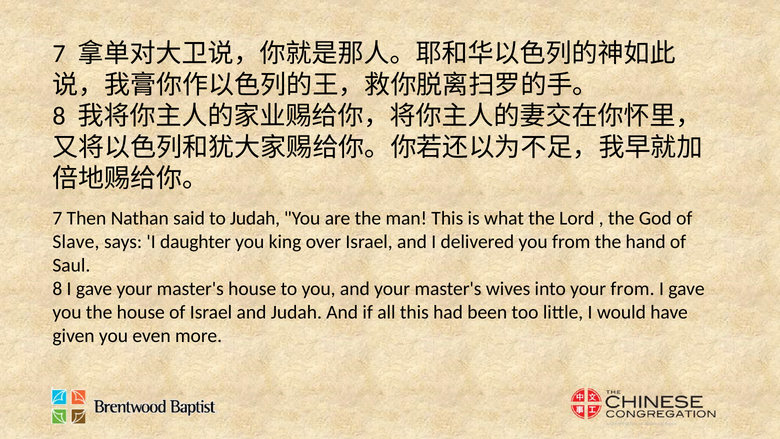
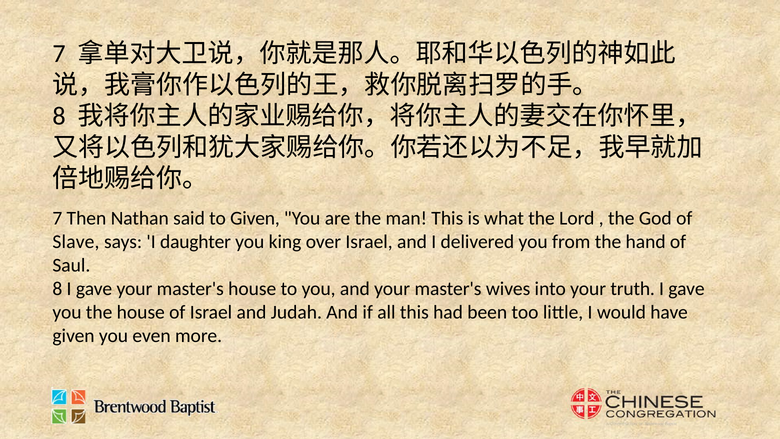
to Judah: Judah -> Given (255, 218)
your from: from -> truth (633, 289)
